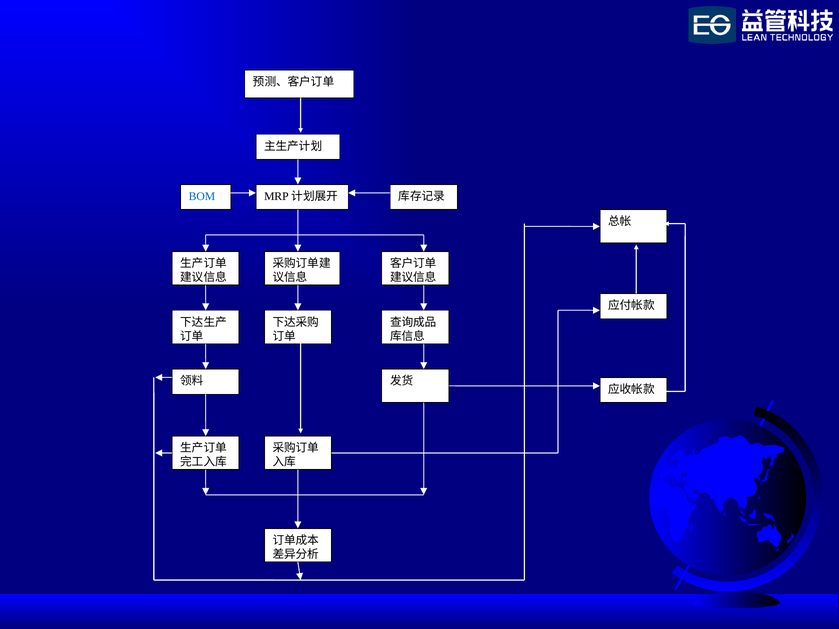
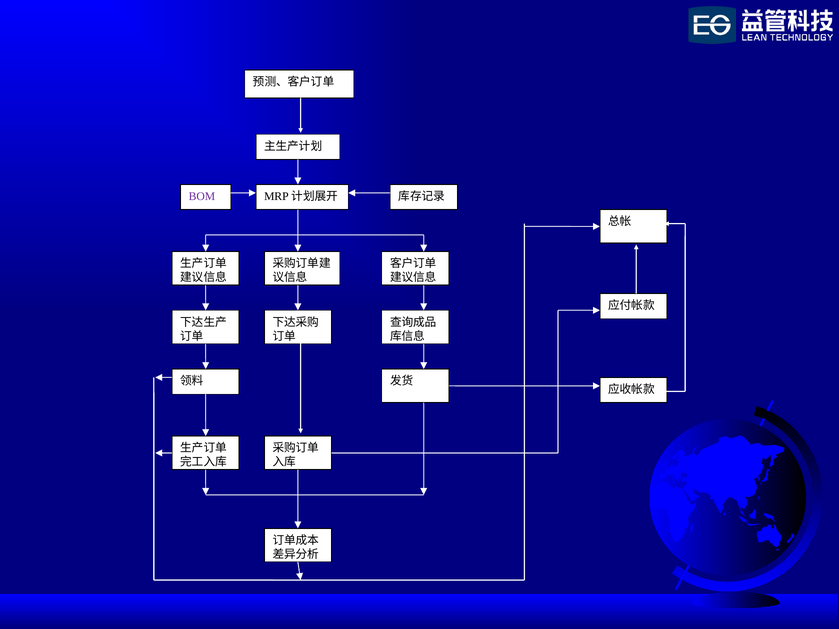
BOM colour: blue -> purple (202, 196)
